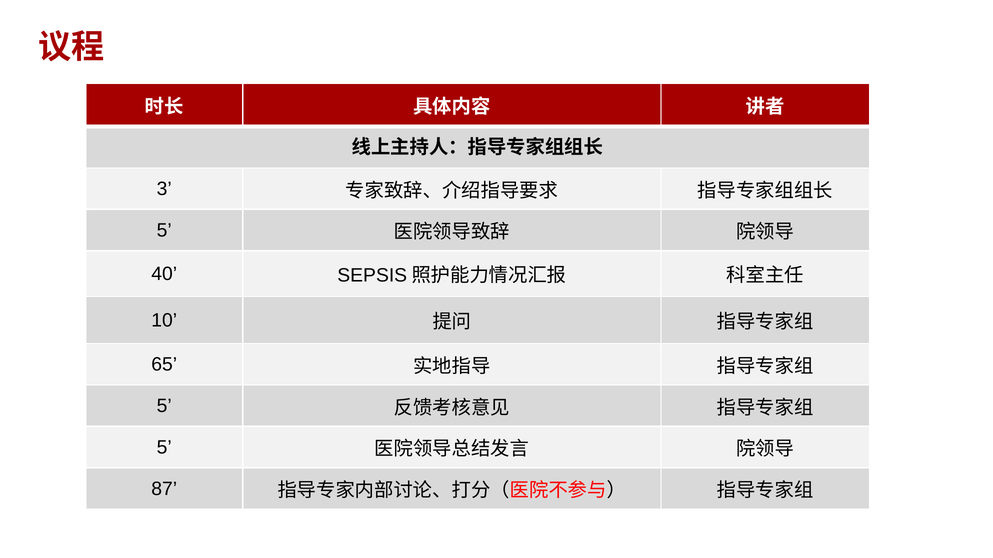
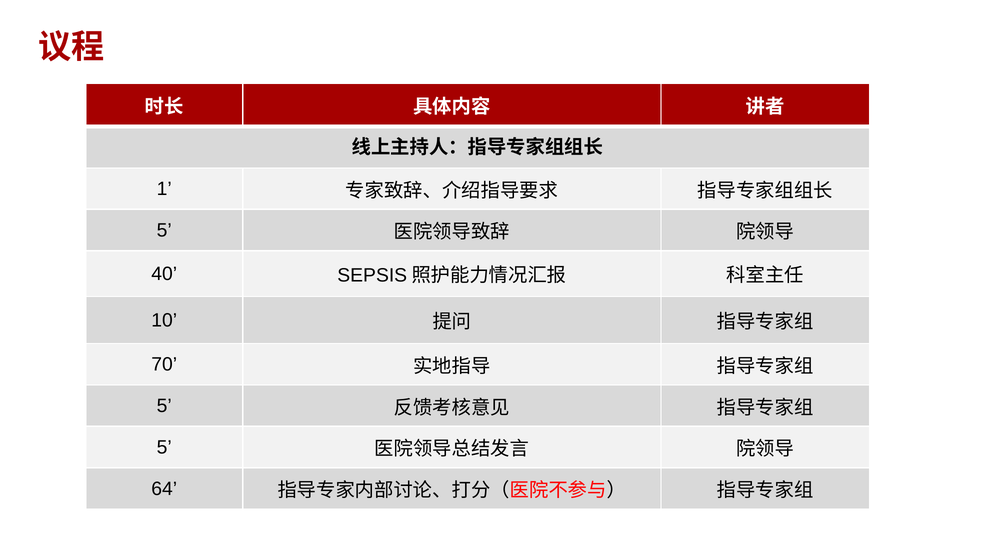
3: 3 -> 1 (164, 189)
65: 65 -> 70 (164, 365)
87: 87 -> 64 (164, 489)
